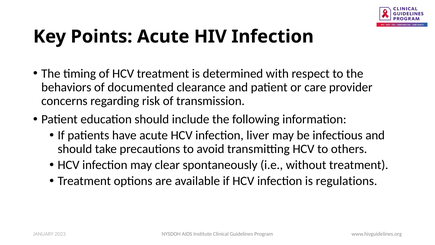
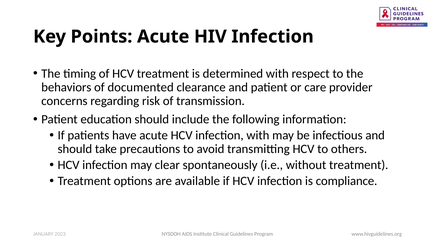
infection liver: liver -> with (258, 135)
regulations: regulations -> compliance (347, 181)
